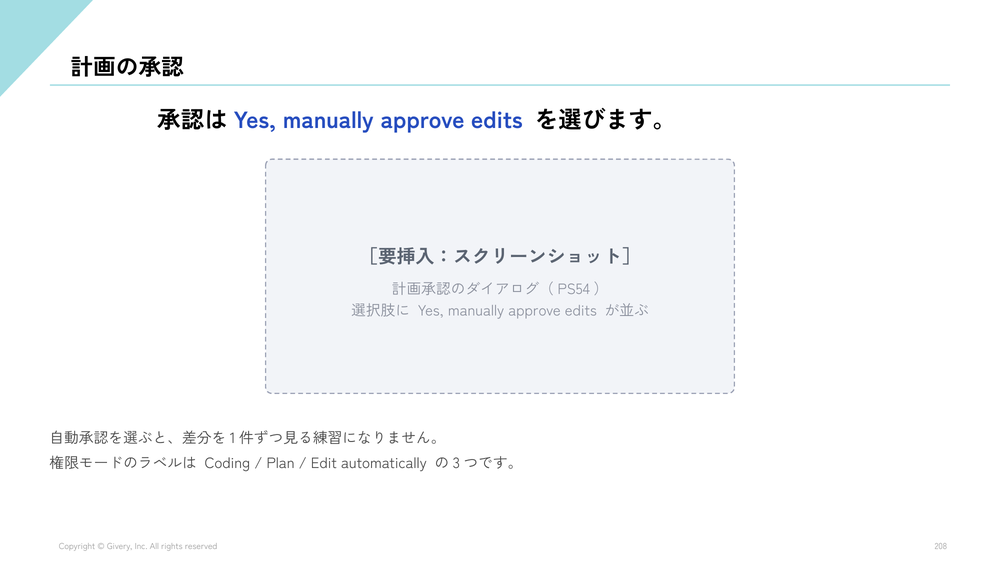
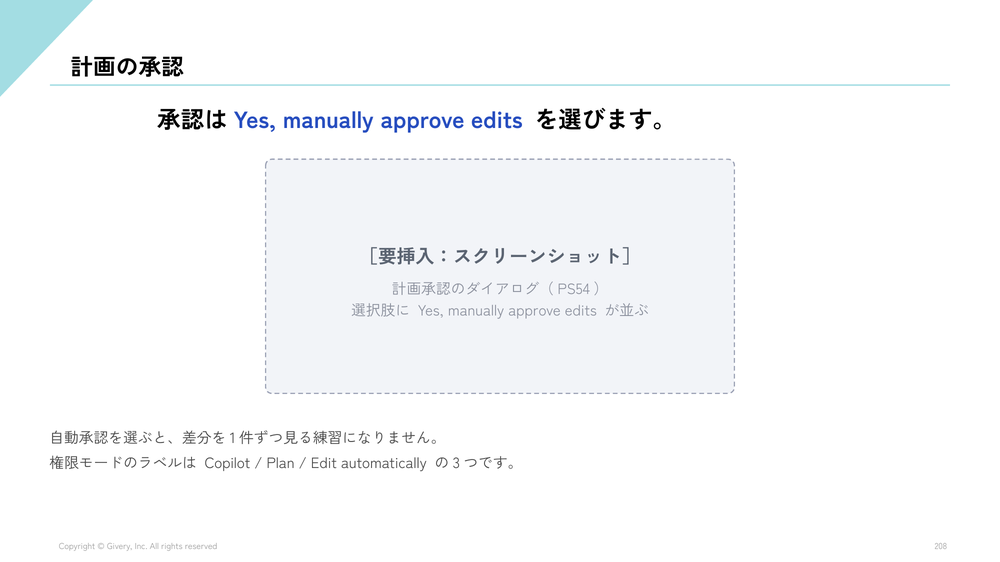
Coding: Coding -> Copilot (227, 464)
